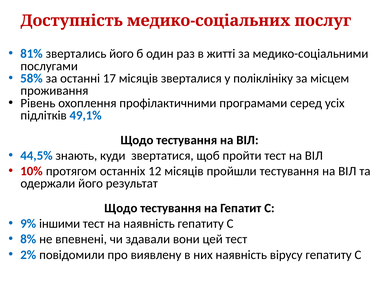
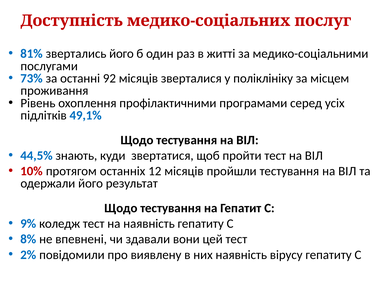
58%: 58% -> 73% (32, 78)
17: 17 -> 92 (109, 78)
іншими: іншими -> коледж (60, 224)
